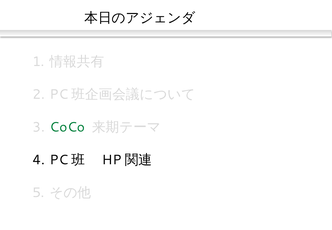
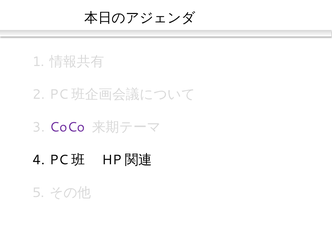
CoCo colour: green -> purple (67, 127)
